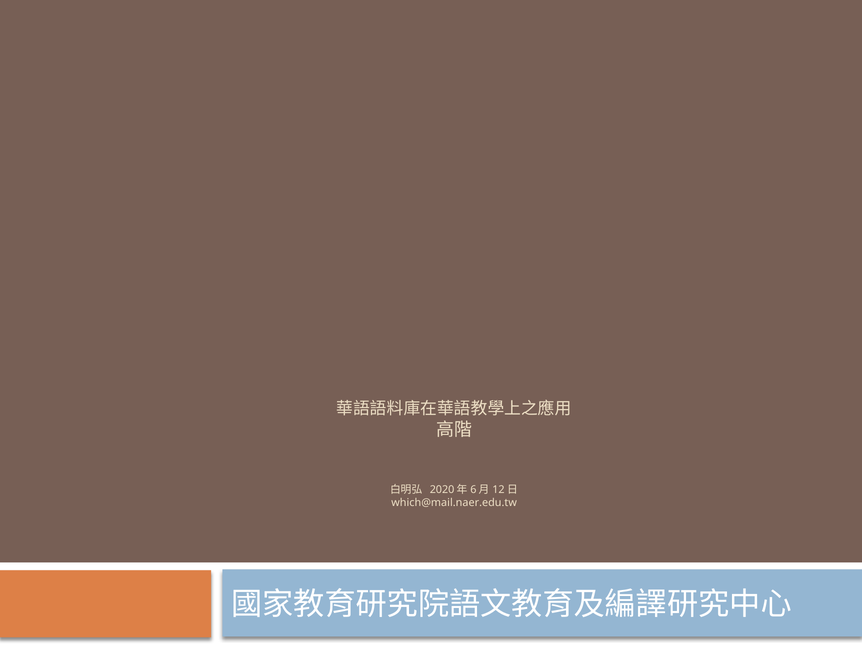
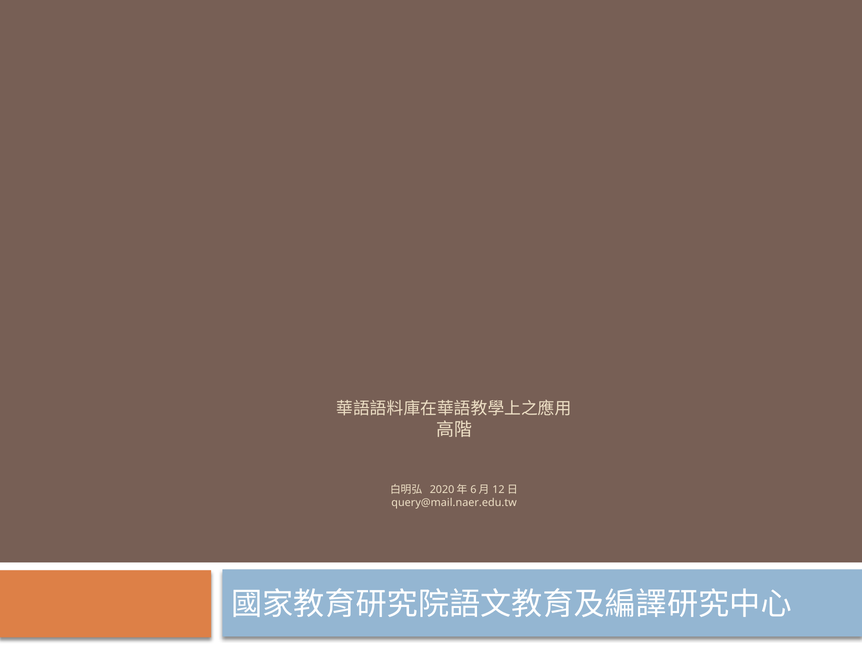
which@mail.naer.edu.tw: which@mail.naer.edu.tw -> query@mail.naer.edu.tw (454, 503)
